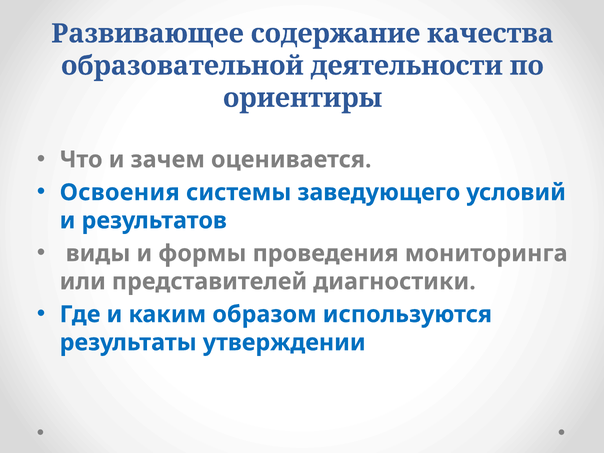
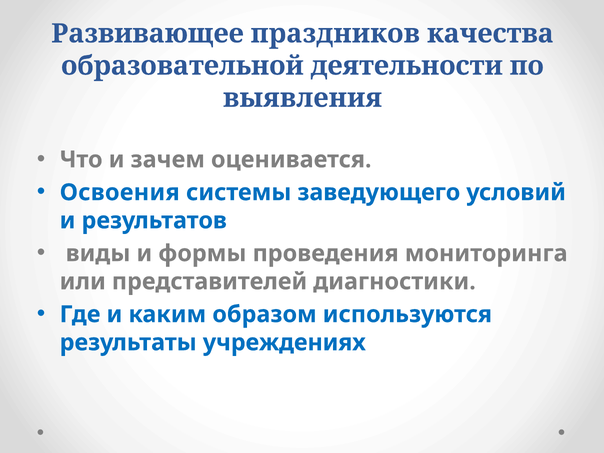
содержание: содержание -> праздников (335, 34)
ориентиры: ориентиры -> выявления (302, 98)
утверждении: утверждении -> учреждениях (284, 343)
